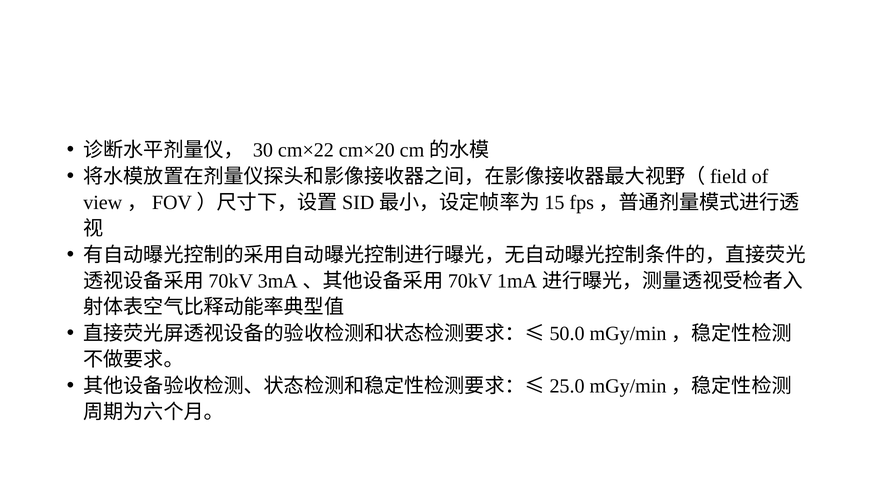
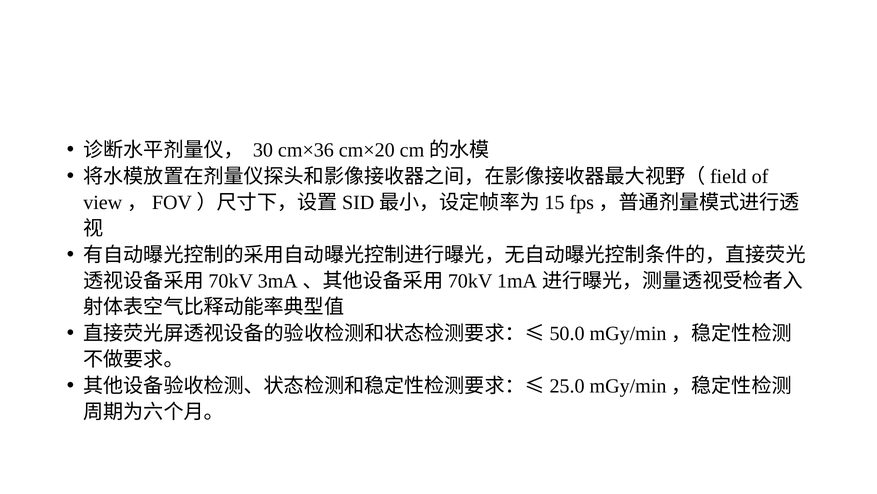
cm×22: cm×22 -> cm×36 (306, 150)
